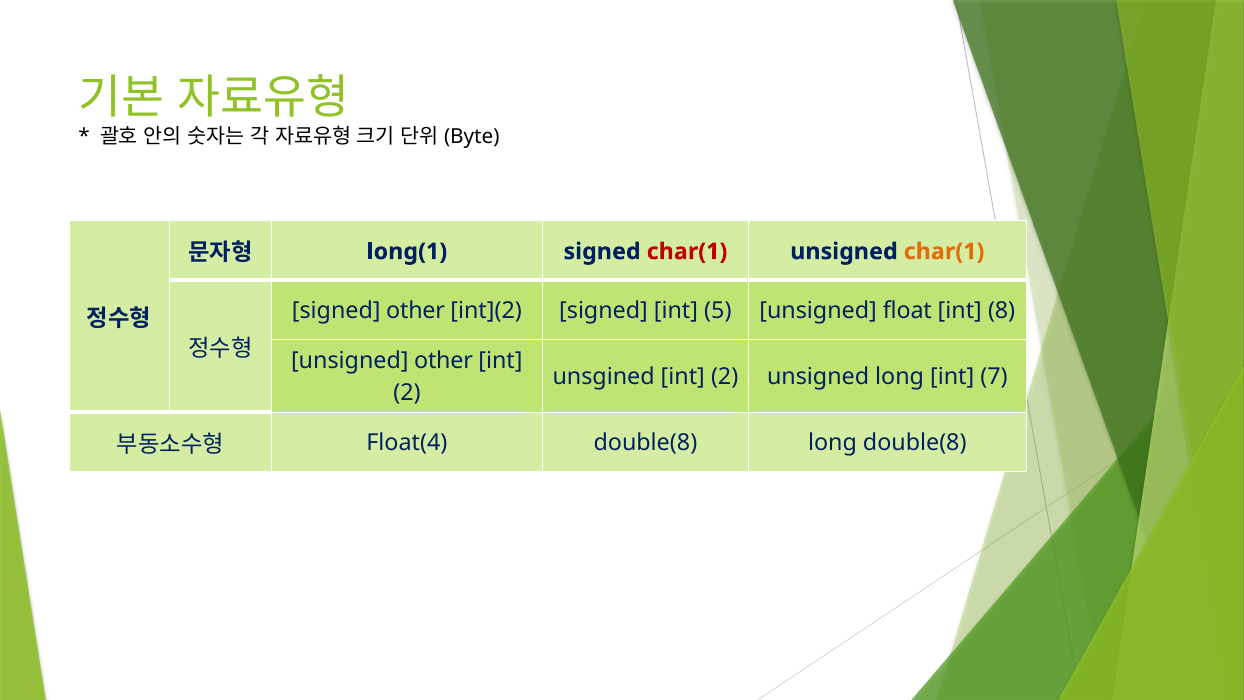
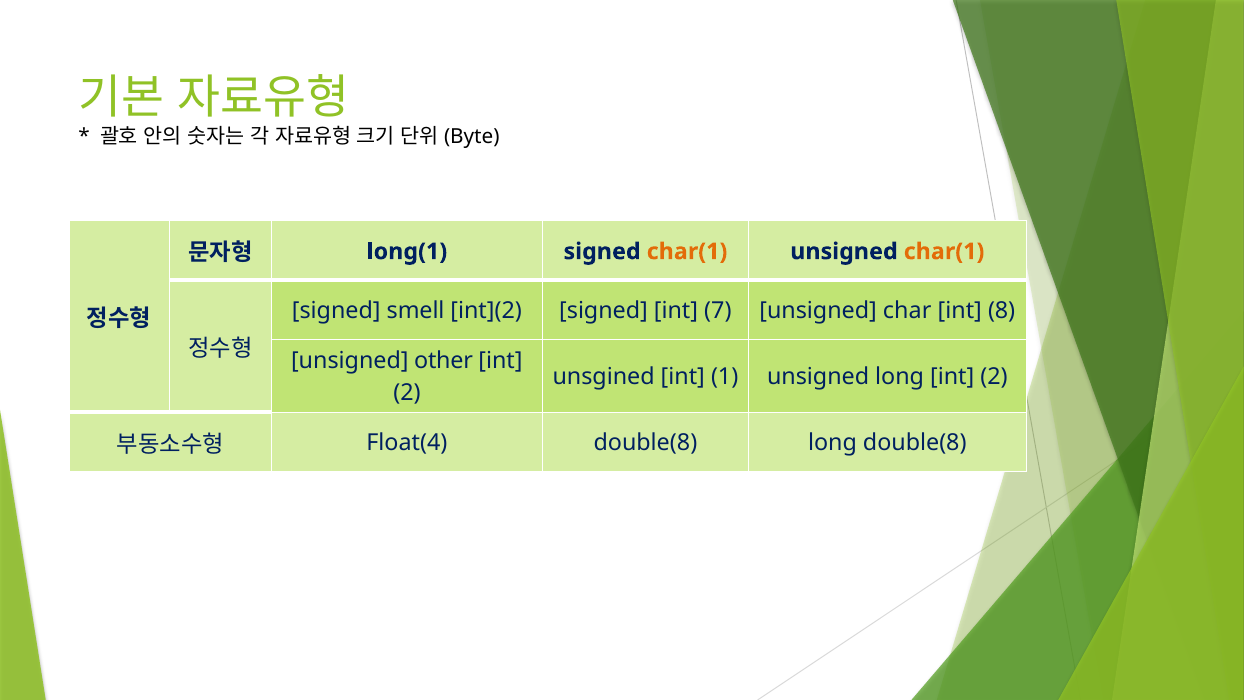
char(1 colour: red -> orange (687, 251)
signed other: other -> smell (416, 311)
5: 5 -> 7 (718, 311)
float: float -> char (907, 311)
unsgined int 2: 2 -> 1 (725, 377)
long int 7: 7 -> 2 (994, 377)
